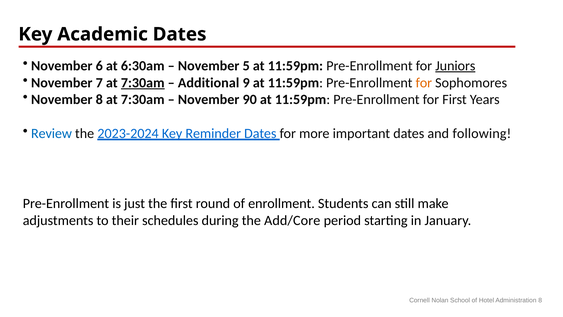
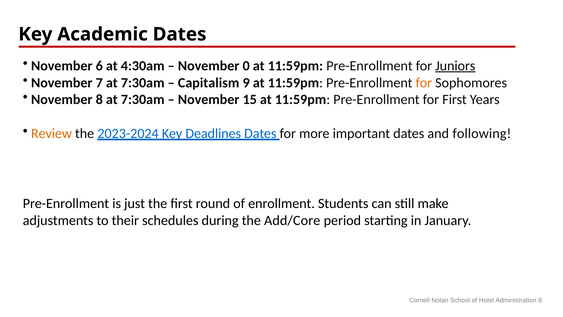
6:30am: 6:30am -> 4:30am (143, 66)
5: 5 -> 0 (246, 66)
7:30am underline: present -> none (143, 83)
Additional: Additional -> Capitalism (209, 83)
90: 90 -> 15 (250, 100)
Review colour: blue -> orange (51, 133)
Reminder: Reminder -> Deadlines (213, 133)
